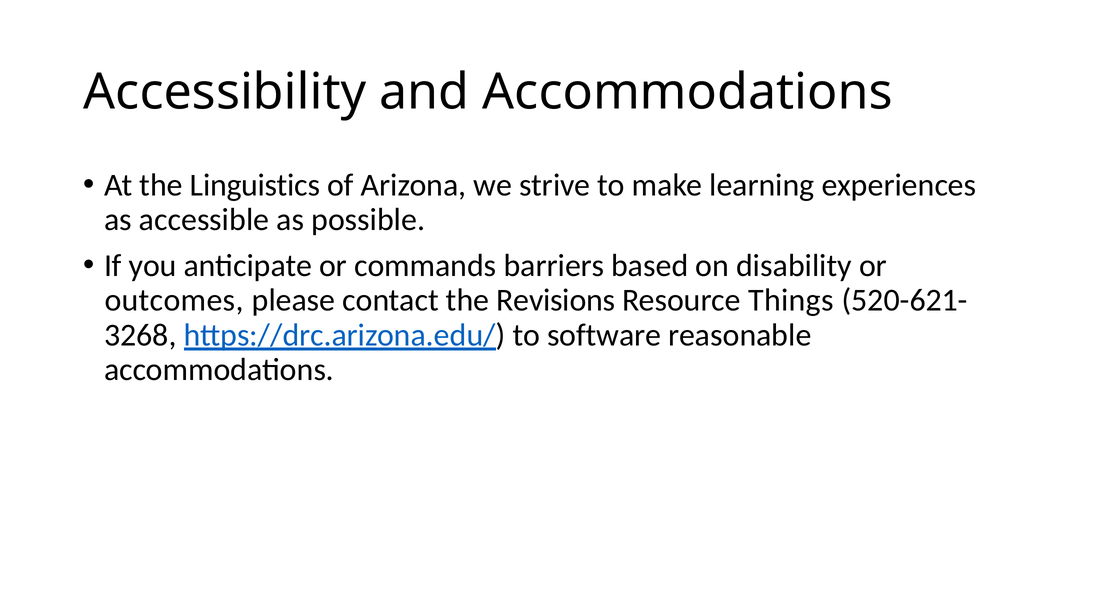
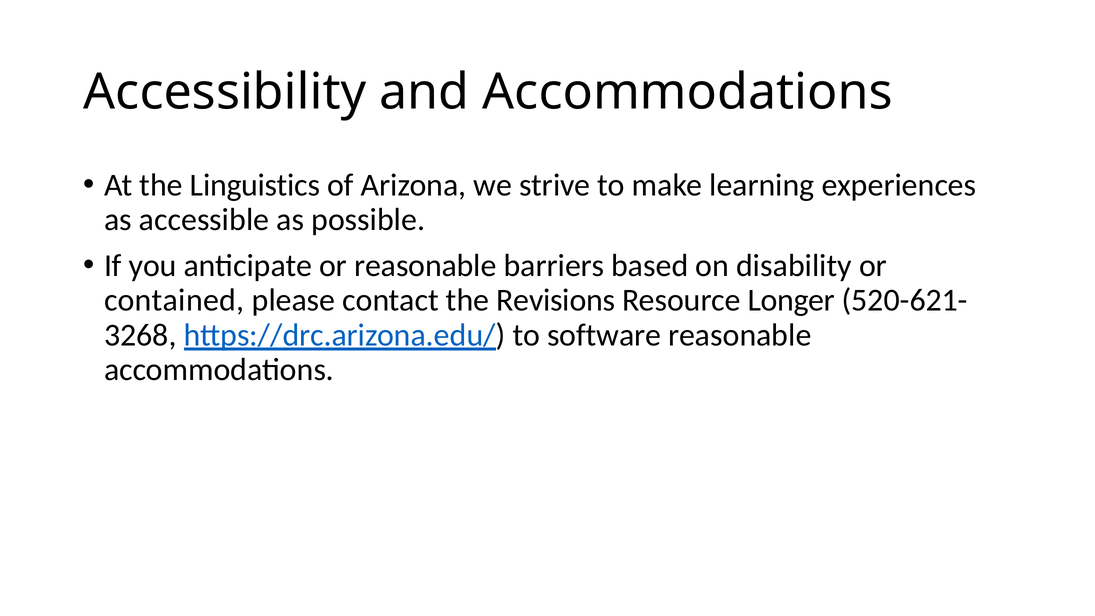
or commands: commands -> reasonable (425, 266)
outcomes: outcomes -> contained (174, 300)
Things: Things -> Longer (791, 300)
